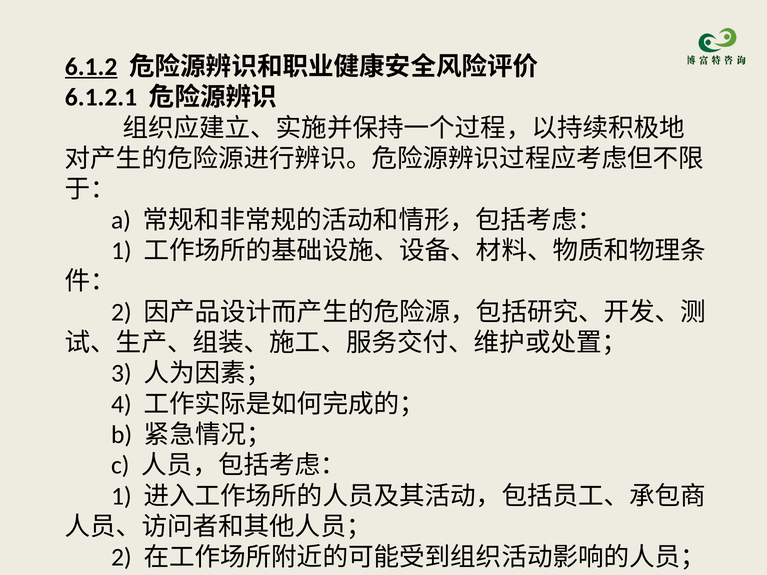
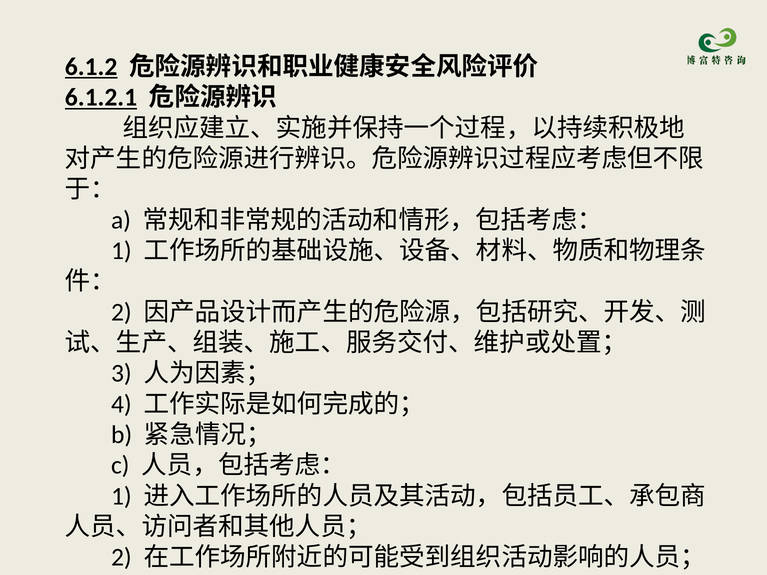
6.1.2.1 underline: none -> present (101, 98)
